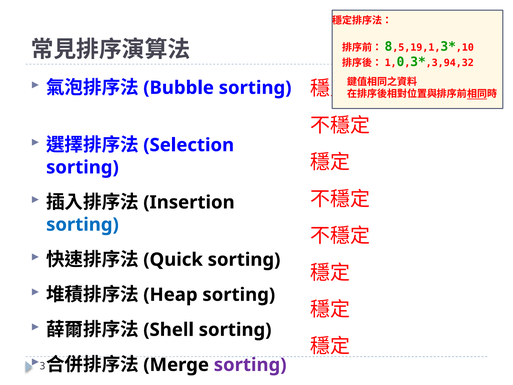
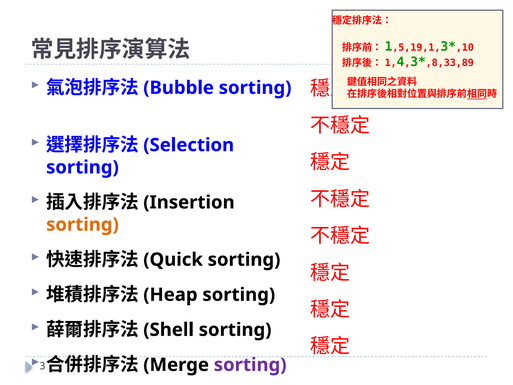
8: 8 -> 1 (389, 46)
0: 0 -> 4 (401, 62)
,3,94,32: ,3,94,32 -> ,8,33,89 (450, 63)
sorting colour: blue -> orange (82, 224)
